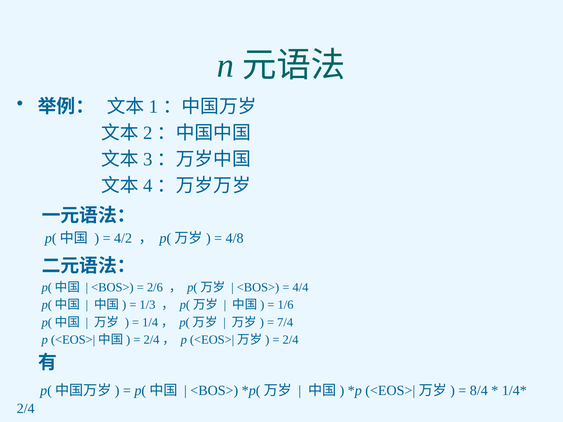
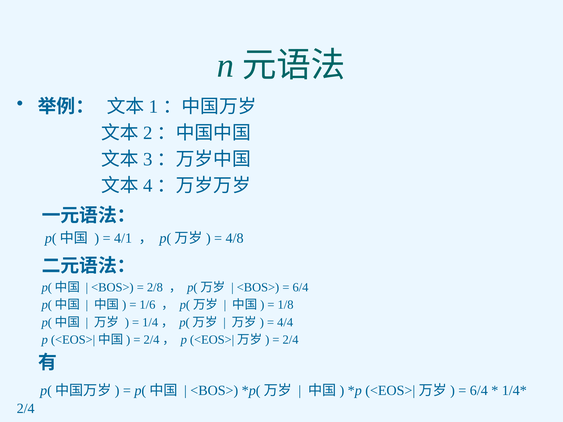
4/2: 4/2 -> 4/1 (123, 238)
2/6: 2/6 -> 2/8 (155, 287)
4/4: 4/4 -> 6/4 (300, 287)
1/3: 1/3 -> 1/6 (147, 305)
1/6: 1/6 -> 1/8 (286, 305)
7/4: 7/4 -> 4/4 (285, 323)
8/4: 8/4 -> 6/4 (479, 391)
